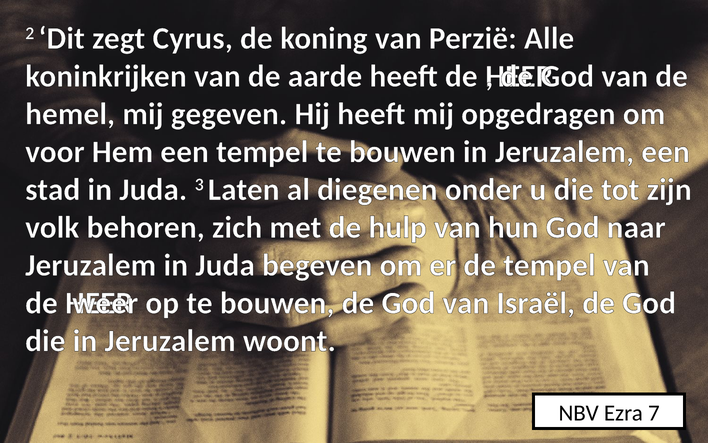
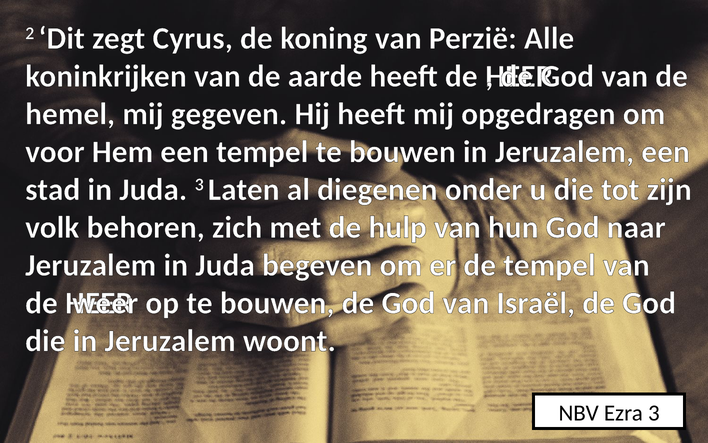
Ezra 7: 7 -> 3 (654, 412)
